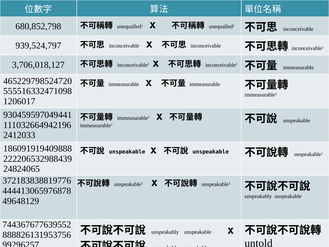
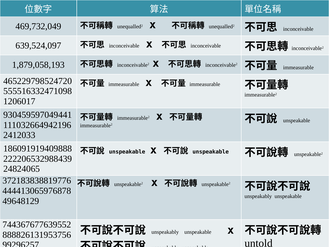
680,852,798: 680,852,798 -> 469,732,049 (38, 26)
939,524,797: 939,524,797 -> 639,524,097 (38, 45)
3,706,018,127: 3,706,018,127 -> 1,879,058,193 (38, 65)
